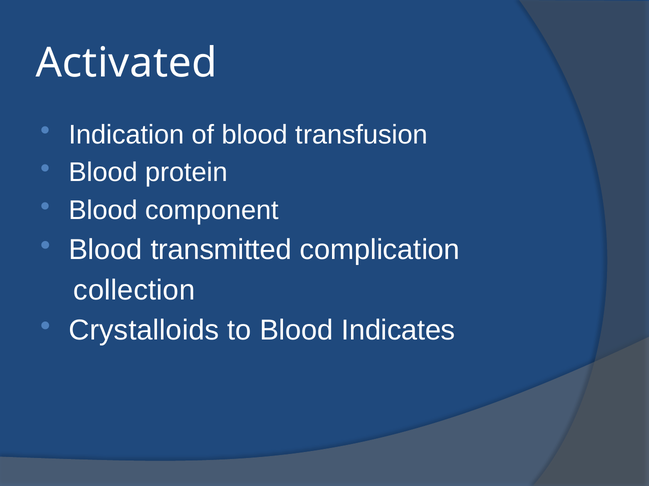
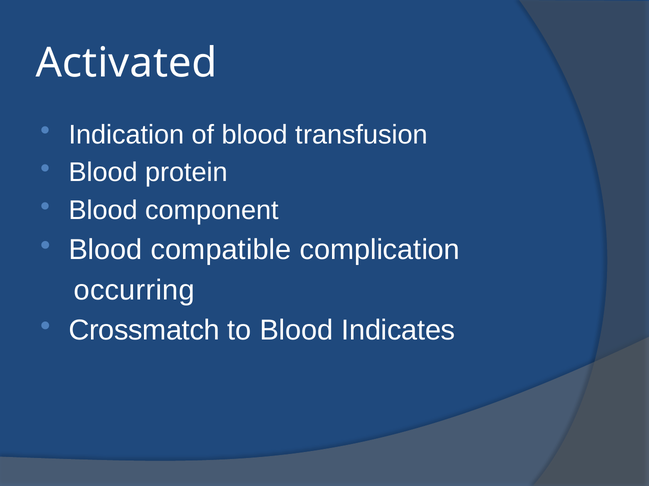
transmitted: transmitted -> compatible (221, 250)
collection: collection -> occurring (134, 290)
Crystalloids: Crystalloids -> Crossmatch (144, 331)
